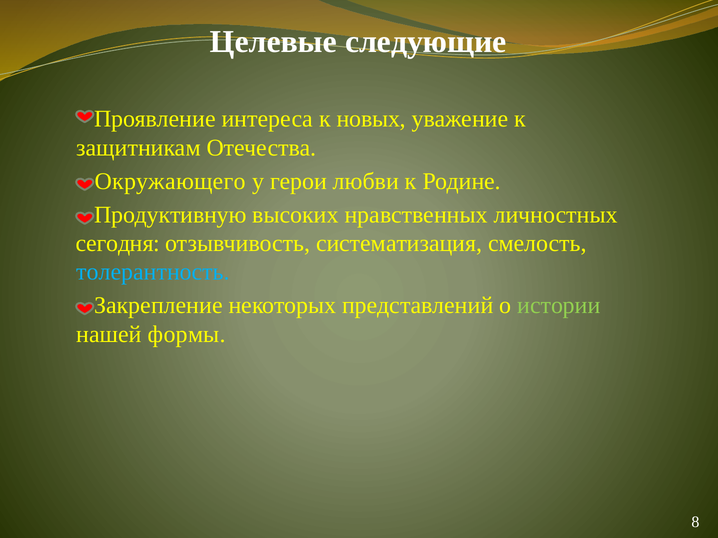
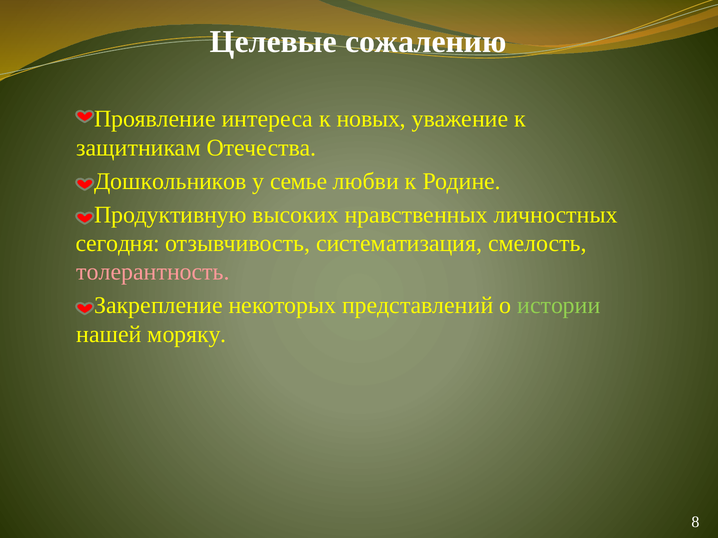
следующие: следующие -> сожалению (426, 42)
Окружающего: Окружающего -> Дошкольников (170, 181)
герои: герои -> семье (299, 181)
толерантность colour: light blue -> pink (153, 272)
формы: формы -> моряку (187, 335)
